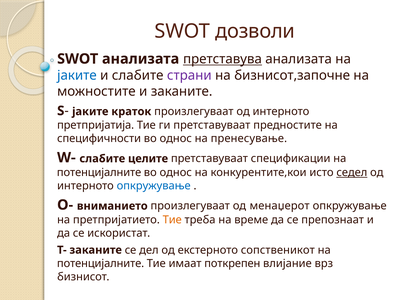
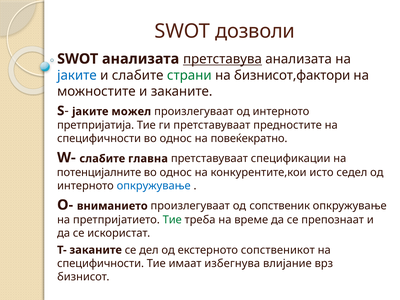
страни colour: purple -> green (189, 75)
бизнисот,започне: бизнисот,започне -> бизнисот,фактори (292, 75)
краток: краток -> можел (131, 112)
пренесување: пренесување -> повеќекратно (249, 139)
целите: целите -> главна (148, 159)
седел underline: present -> none (352, 173)
менаџерот: менаџерот -> сопственик (280, 206)
Тие colour: orange -> green (172, 220)
потенцијалните: потенцијалните -> специфичности (101, 263)
поткрепен: поткрепен -> избегнува (232, 263)
